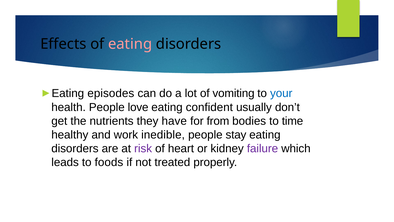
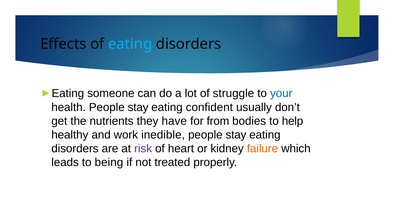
eating colour: pink -> light blue (130, 44)
episodes: episodes -> someone (111, 93)
vomiting: vomiting -> struggle (233, 93)
health People love: love -> stay (138, 107)
time: time -> help (293, 121)
failure colour: purple -> orange (262, 148)
foods: foods -> being (109, 162)
